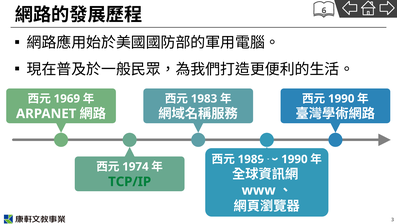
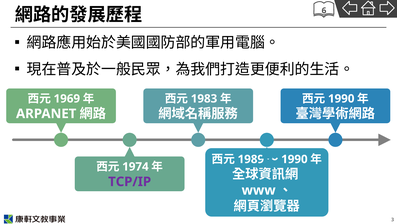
TCP/IP colour: green -> purple (130, 181)
